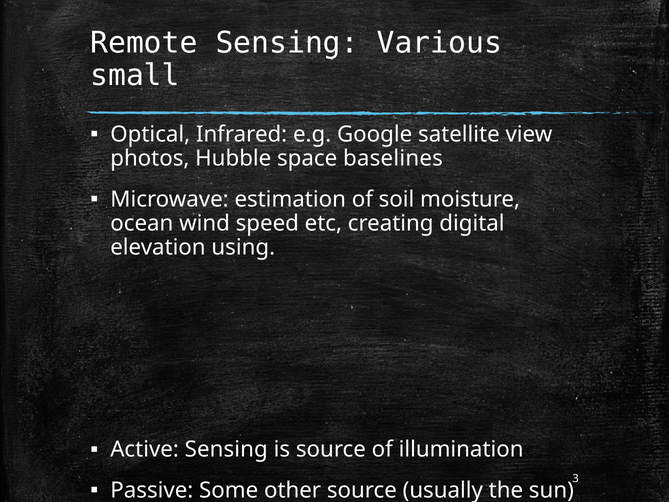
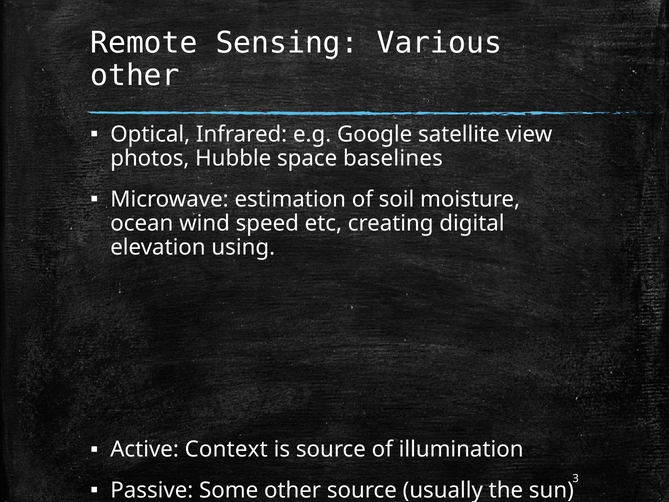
small: small -> other (135, 75)
Active Sensing: Sensing -> Context (226, 449)
